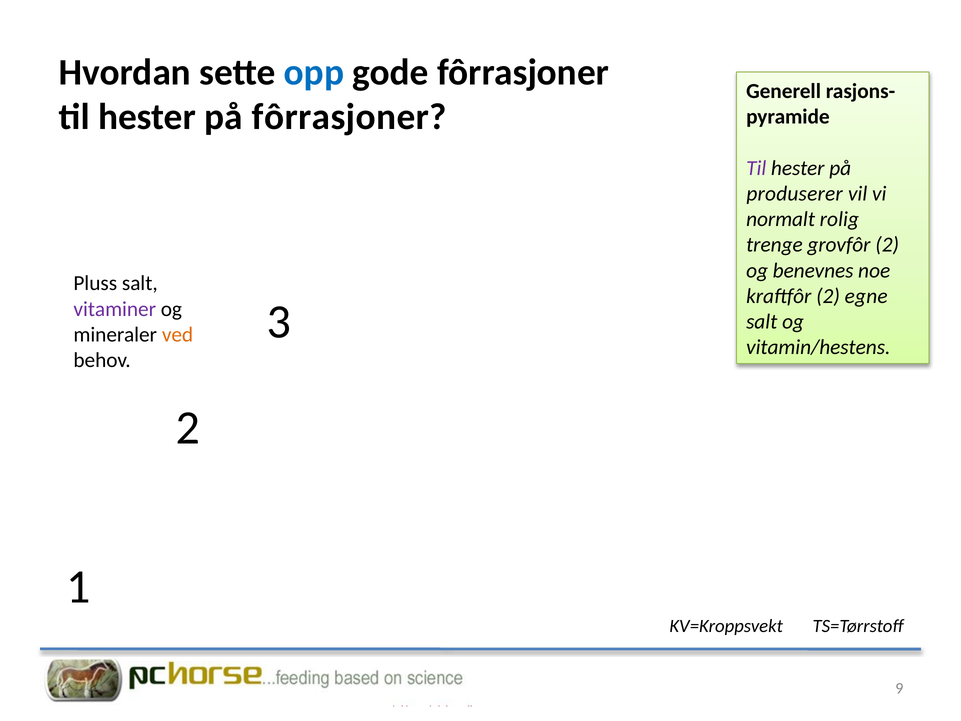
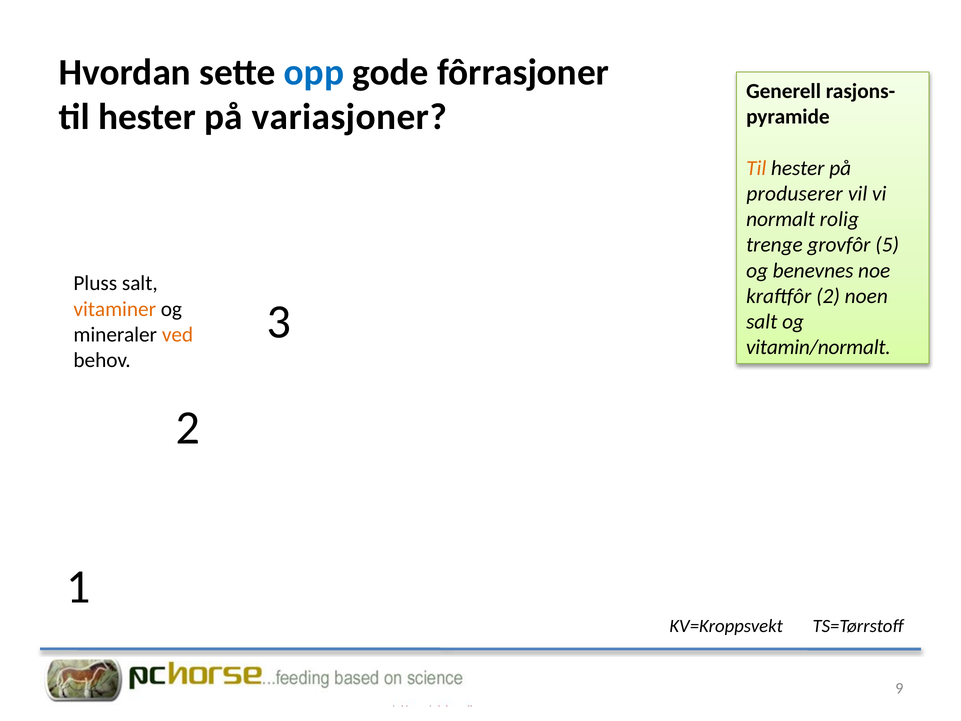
på fôrrasjoner: fôrrasjoner -> variasjoner (349, 117)
Til colour: purple -> orange (756, 168)
grovfôr 2: 2 -> 5 (887, 245)
egne: egne -> noen (866, 296)
vitaminer colour: purple -> orange (115, 309)
vitamin/hestens: vitamin/hestens -> vitamin/normalt (818, 347)
